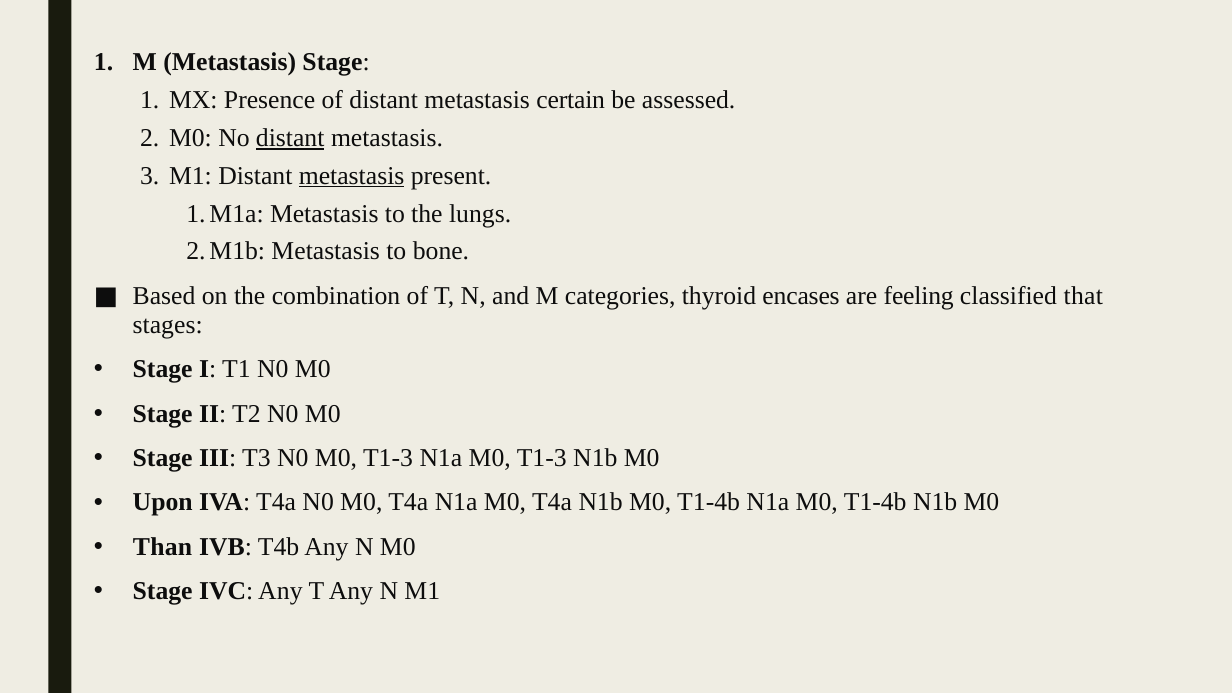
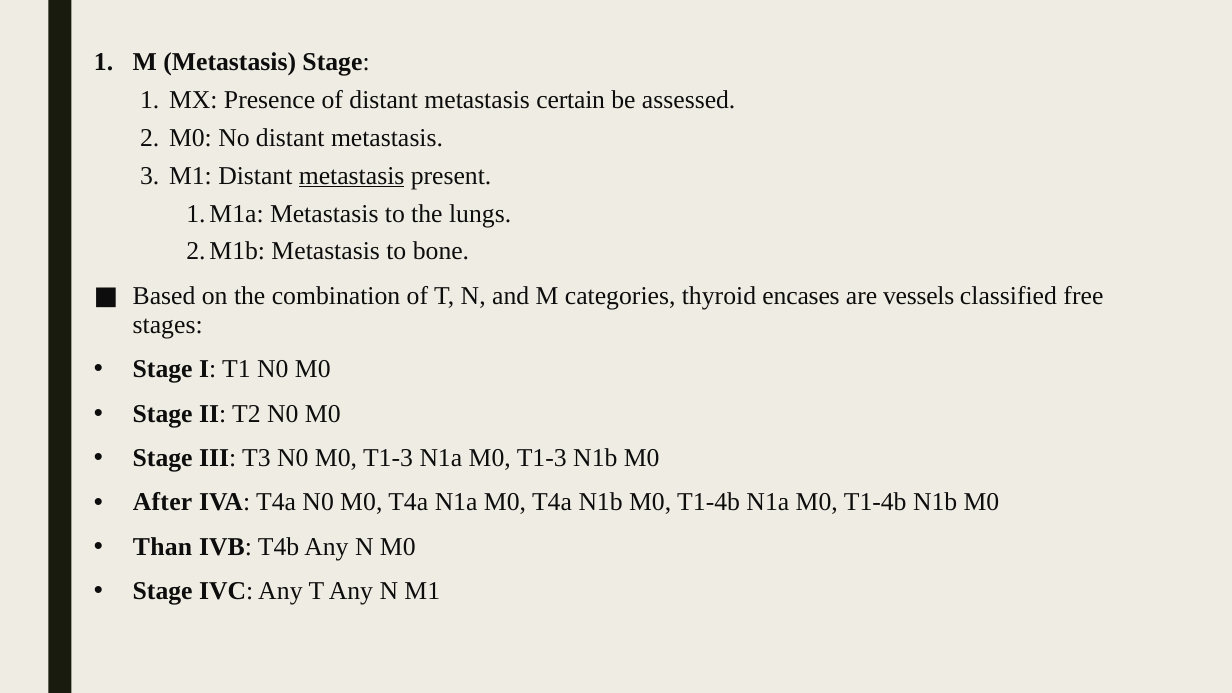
distant underline: present -> none (290, 138)
feeling: feeling -> vessels (919, 296)
that: that -> free (1083, 296)
Upon: Upon -> After (163, 502)
